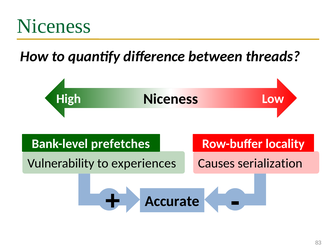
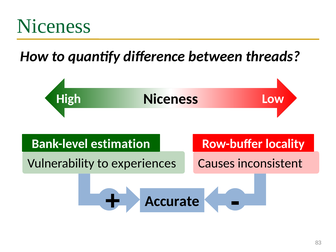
prefetches: prefetches -> estimation (120, 144)
serialization: serialization -> inconsistent (270, 163)
